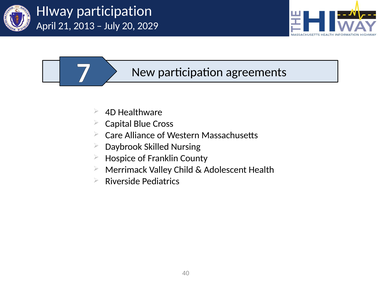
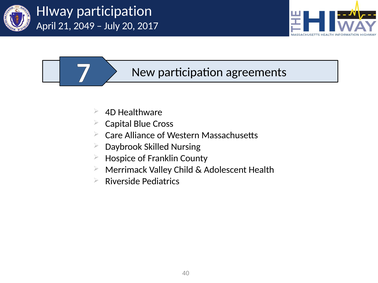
2013: 2013 -> 2049 (84, 26)
2029: 2029 -> 2017 (148, 26)
